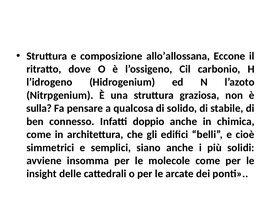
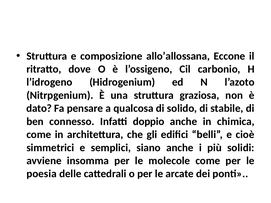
sulla: sulla -> dato (39, 109)
insight: insight -> poesia (42, 174)
